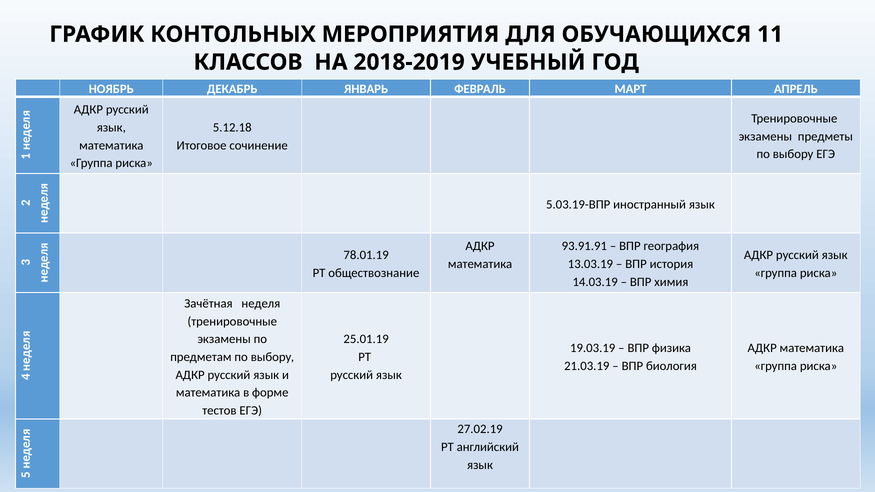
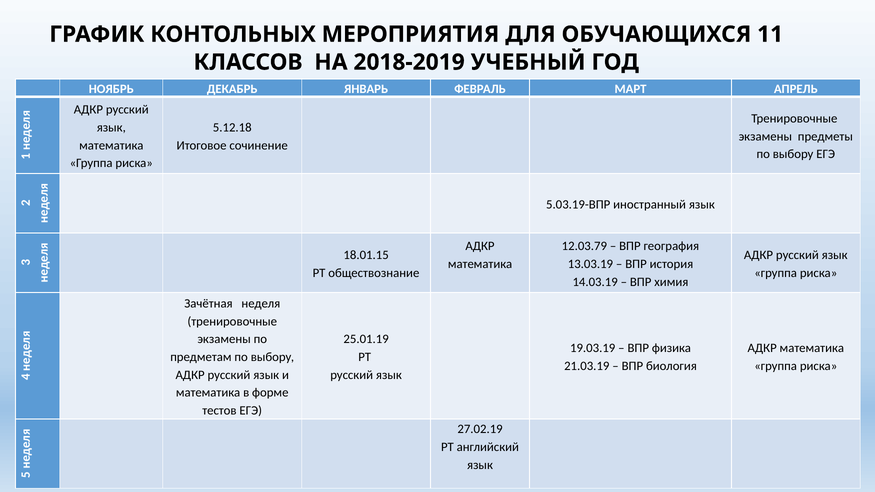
93.91.91: 93.91.91 -> 12.03.79 (584, 246)
78.01.19: 78.01.19 -> 18.01.15 (366, 255)
